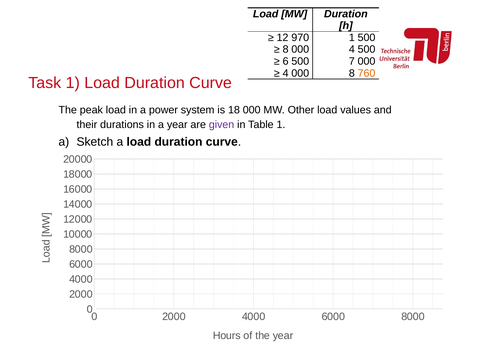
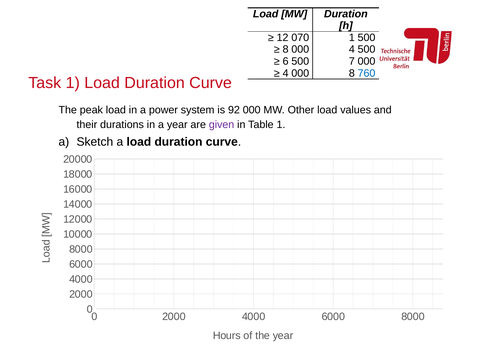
970: 970 -> 070 (300, 38)
760 colour: orange -> blue (367, 73)
18: 18 -> 92 (234, 110)
